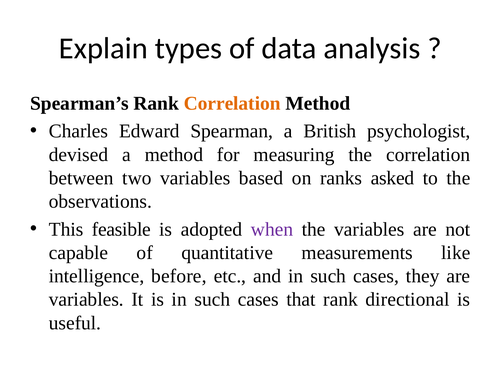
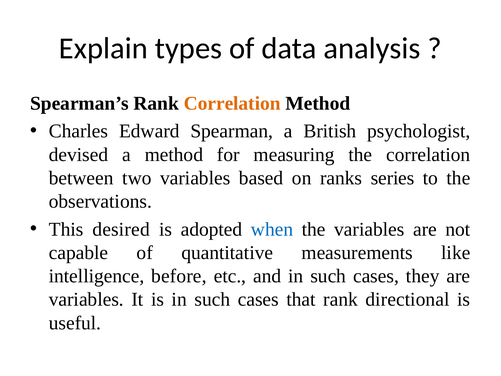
asked: asked -> series (393, 178)
feasible: feasible -> desired (121, 229)
when colour: purple -> blue (272, 229)
